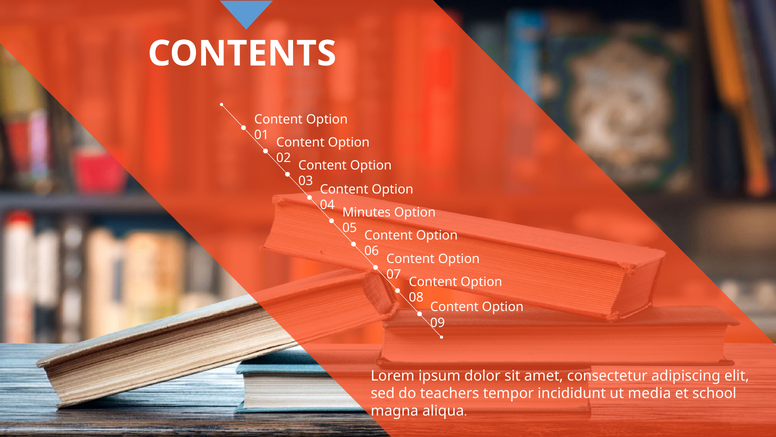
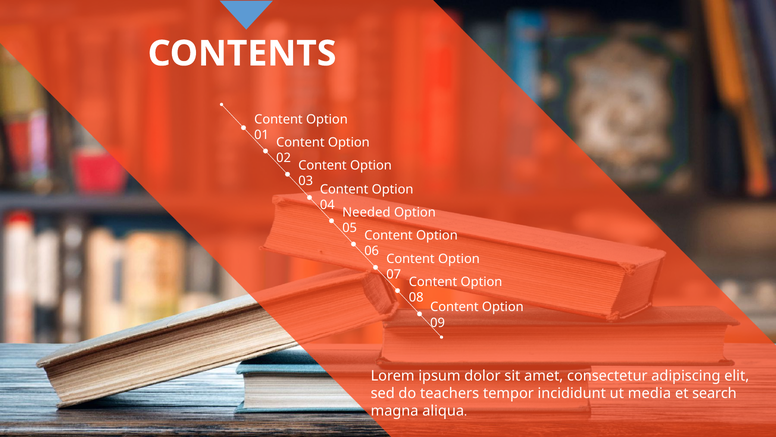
Minutes: Minutes -> Needed (366, 212)
school: school -> search (714, 393)
